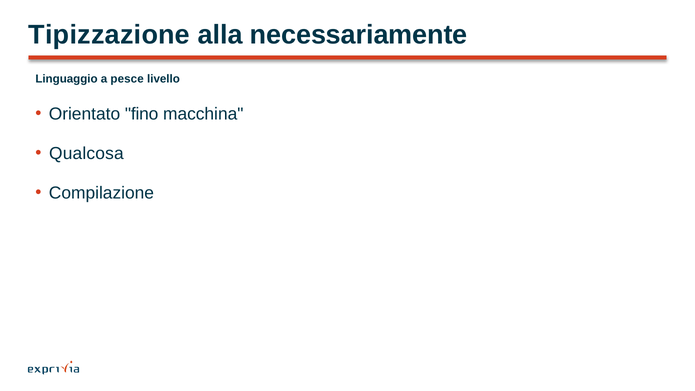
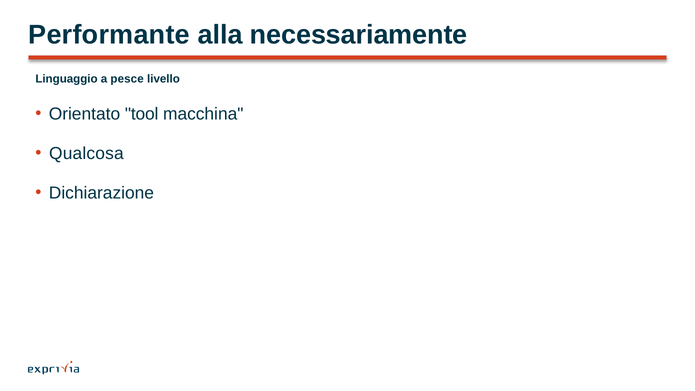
Tipizzazione: Tipizzazione -> Performante (109, 35)
fino: fino -> tool (142, 114)
Compilazione: Compilazione -> Dichiarazione (101, 193)
